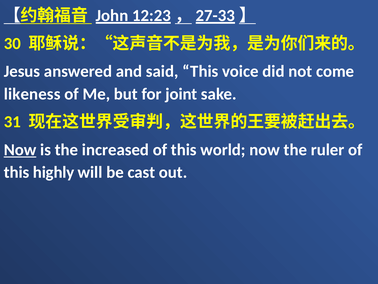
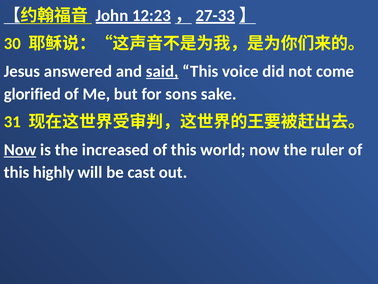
said underline: none -> present (162, 71)
likeness: likeness -> glorified (32, 94)
joint: joint -> sons (181, 94)
